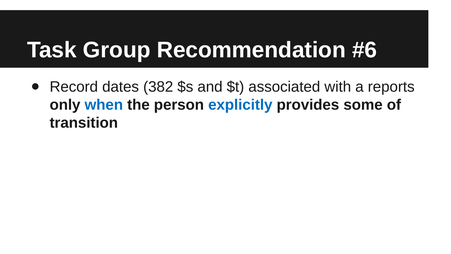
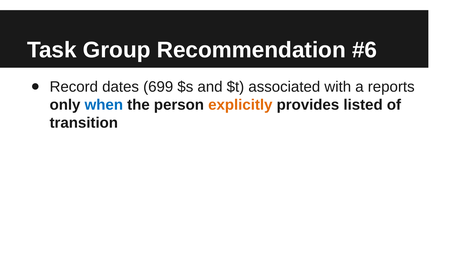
382: 382 -> 699 (158, 87)
explicitly colour: blue -> orange (240, 105)
some: some -> listed (363, 105)
